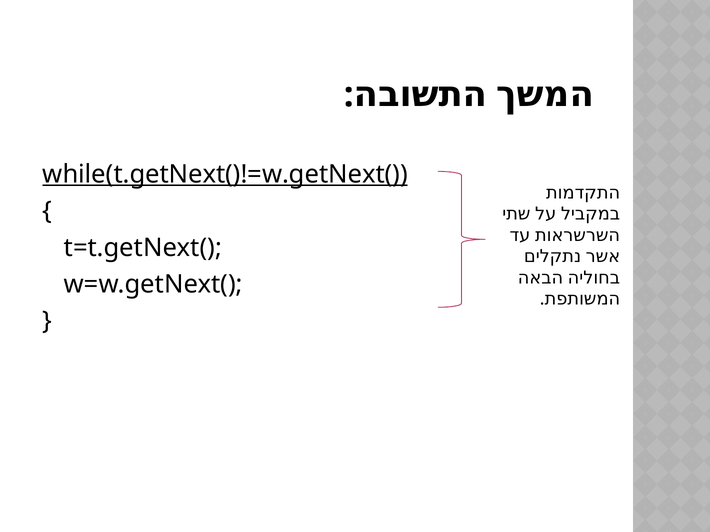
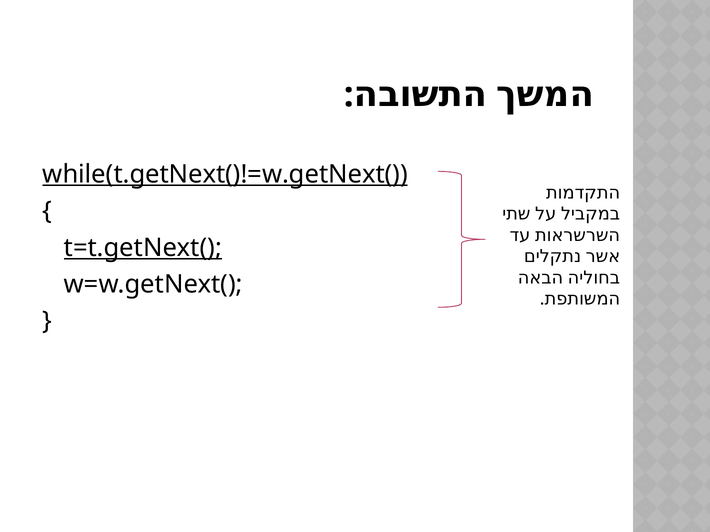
t=t.getNext( underline: none -> present (143, 248)
